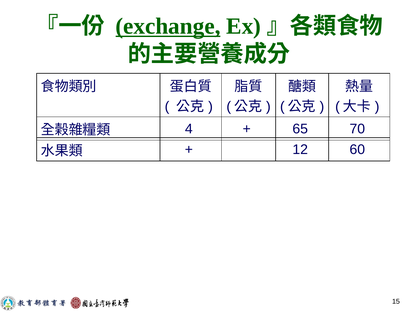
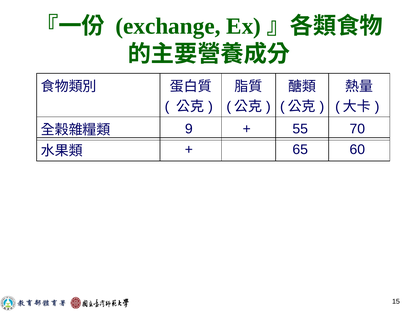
exchange underline: present -> none (168, 26)
4: 4 -> 9 (189, 129)
65: 65 -> 55 (300, 129)
12: 12 -> 65 (300, 150)
